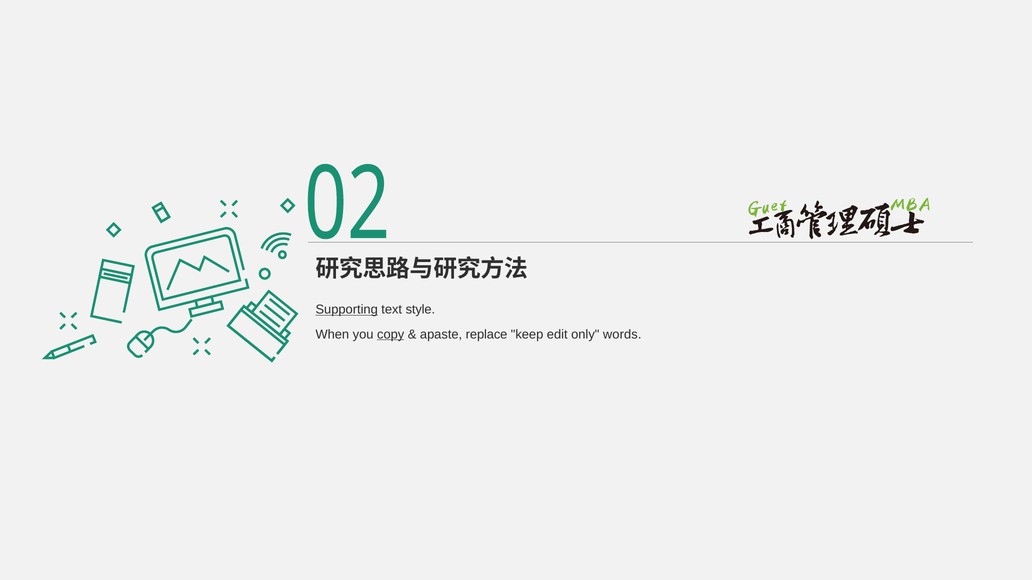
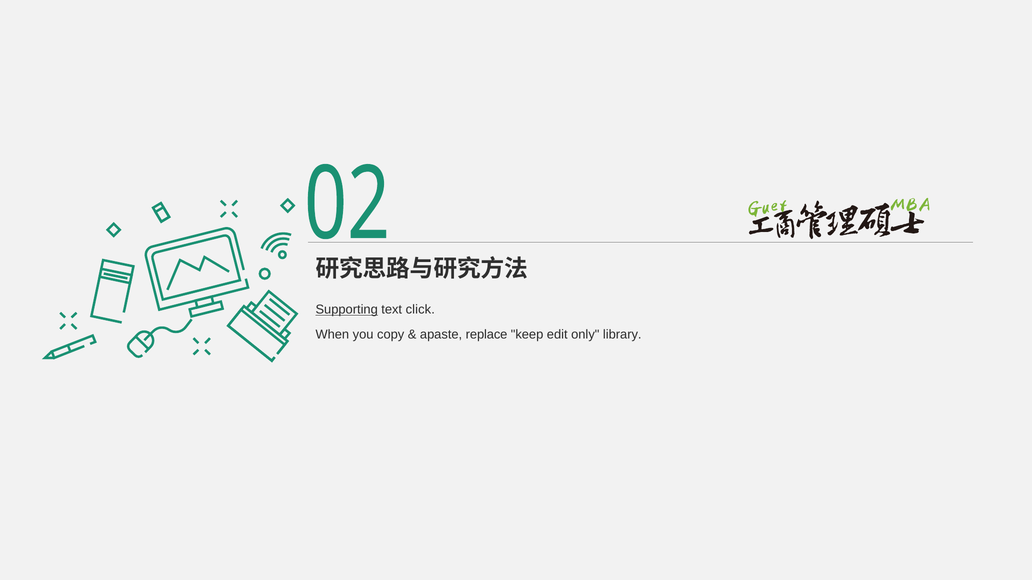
style: style -> click (420, 310)
copy underline: present -> none (391, 335)
words: words -> library (622, 335)
